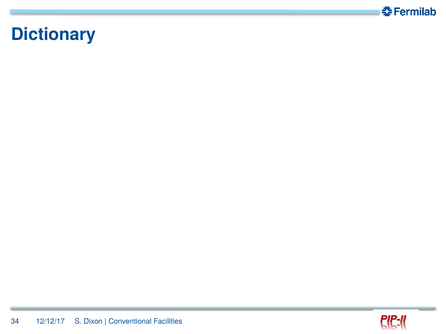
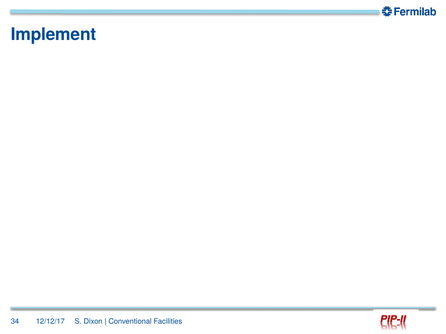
Dictionary: Dictionary -> Implement (54, 34)
